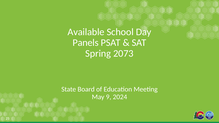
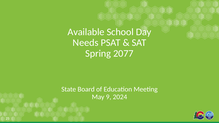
Panels: Panels -> Needs (86, 43)
2073: 2073 -> 2077 (123, 54)
